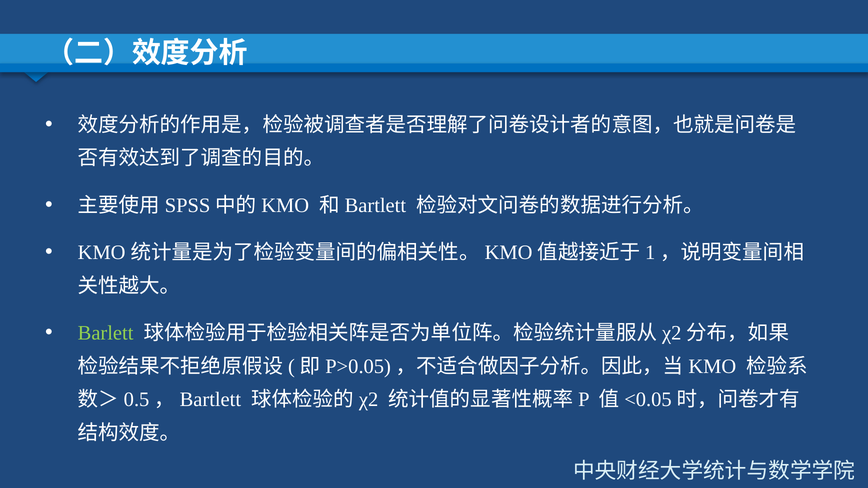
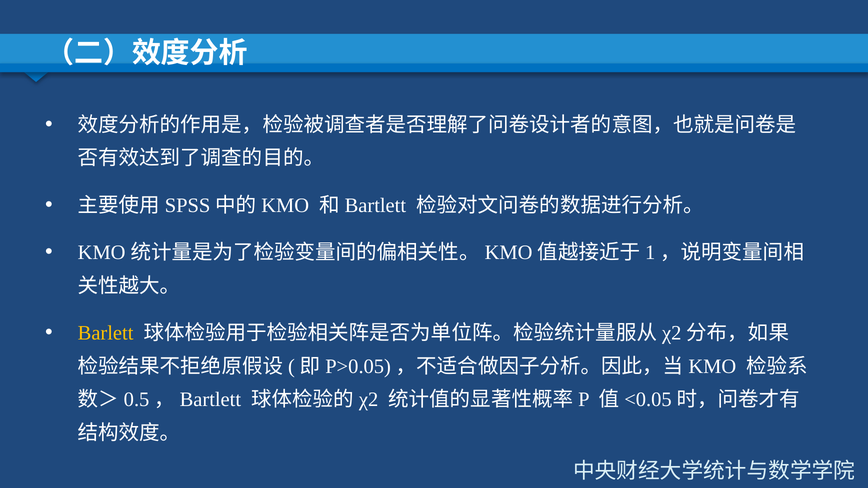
Barlett colour: light green -> yellow (106, 333)
